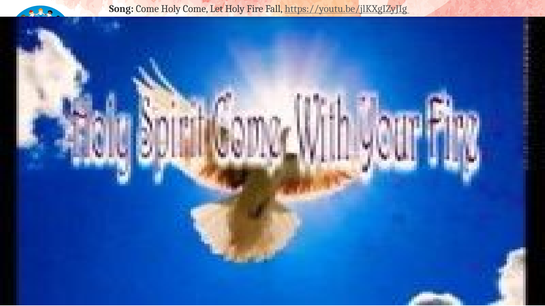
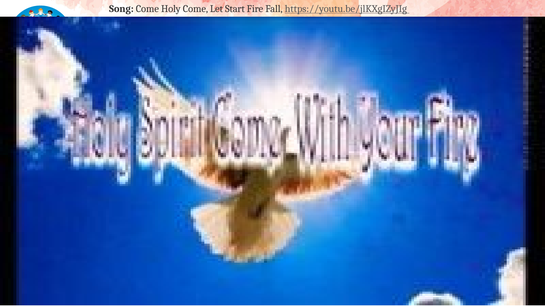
Let Holy: Holy -> Start (235, 9)
